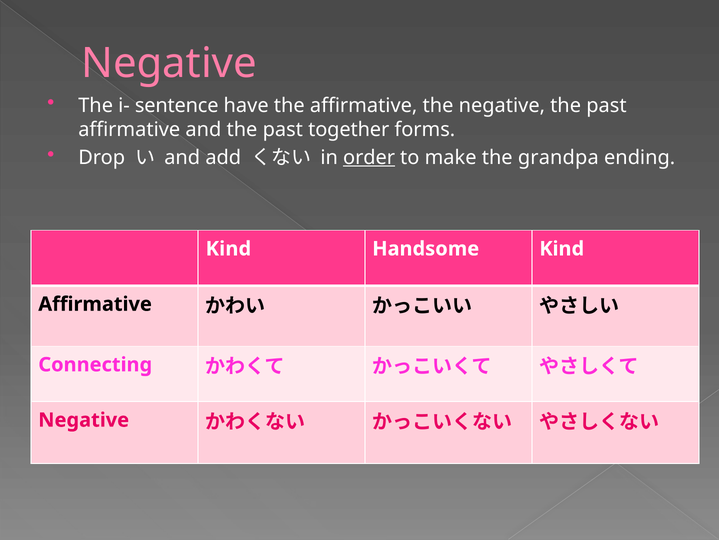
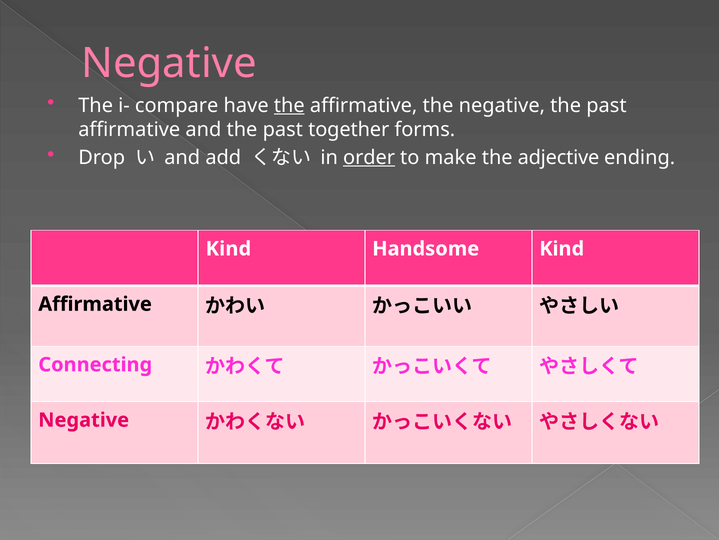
sentence: sentence -> compare (177, 105)
the underline: none -> present (289, 105)
grandpa: grandpa -> adjective (558, 157)
